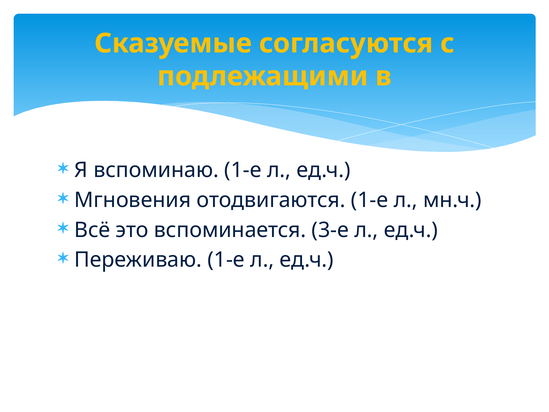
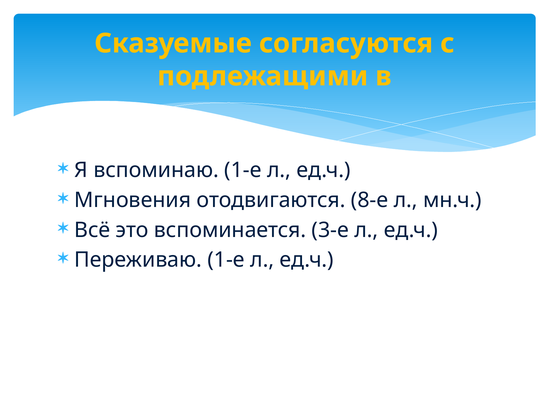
отодвигаются 1-е: 1-е -> 8-е (370, 200)
